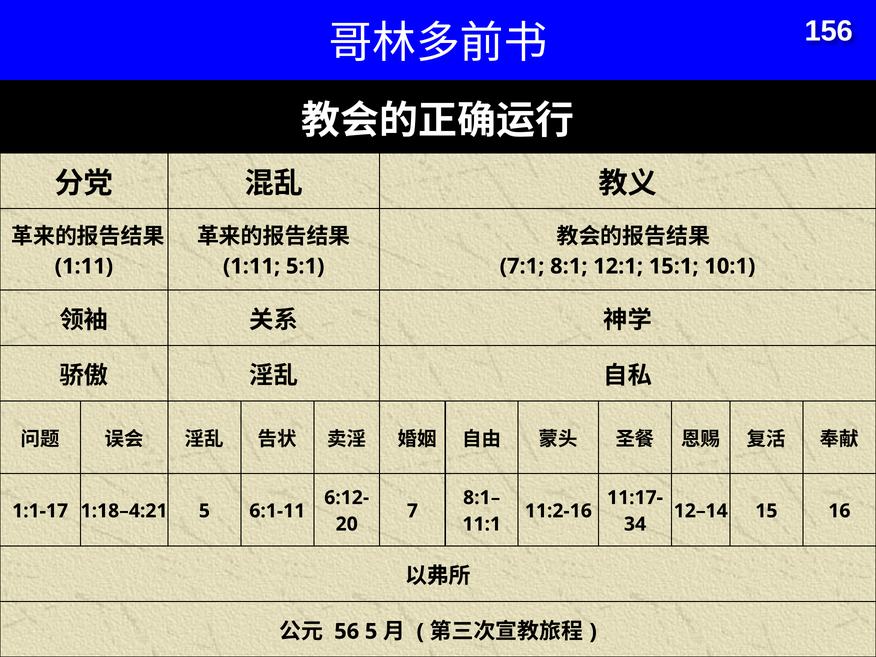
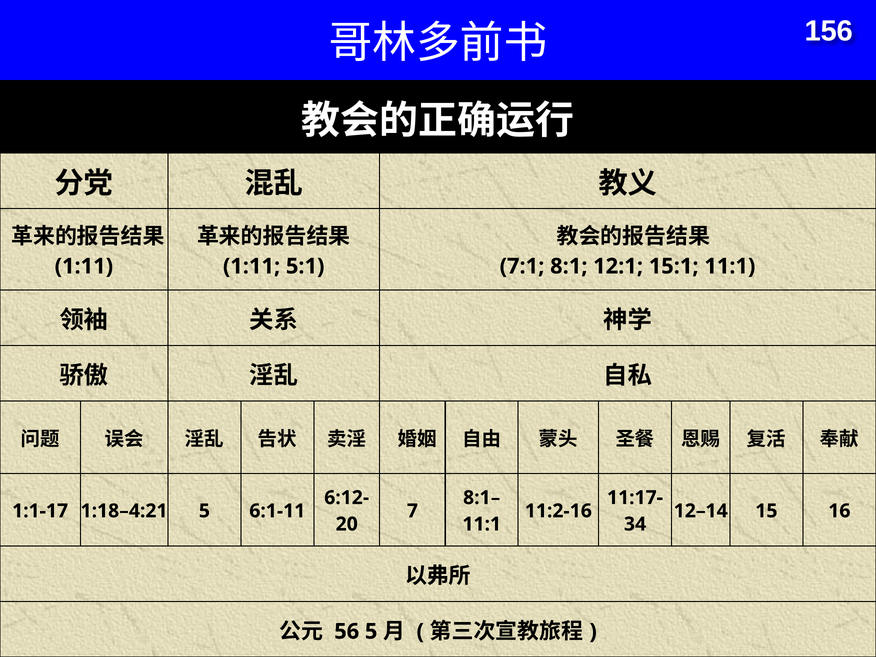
15:1 10:1: 10:1 -> 11:1 (730, 266)
